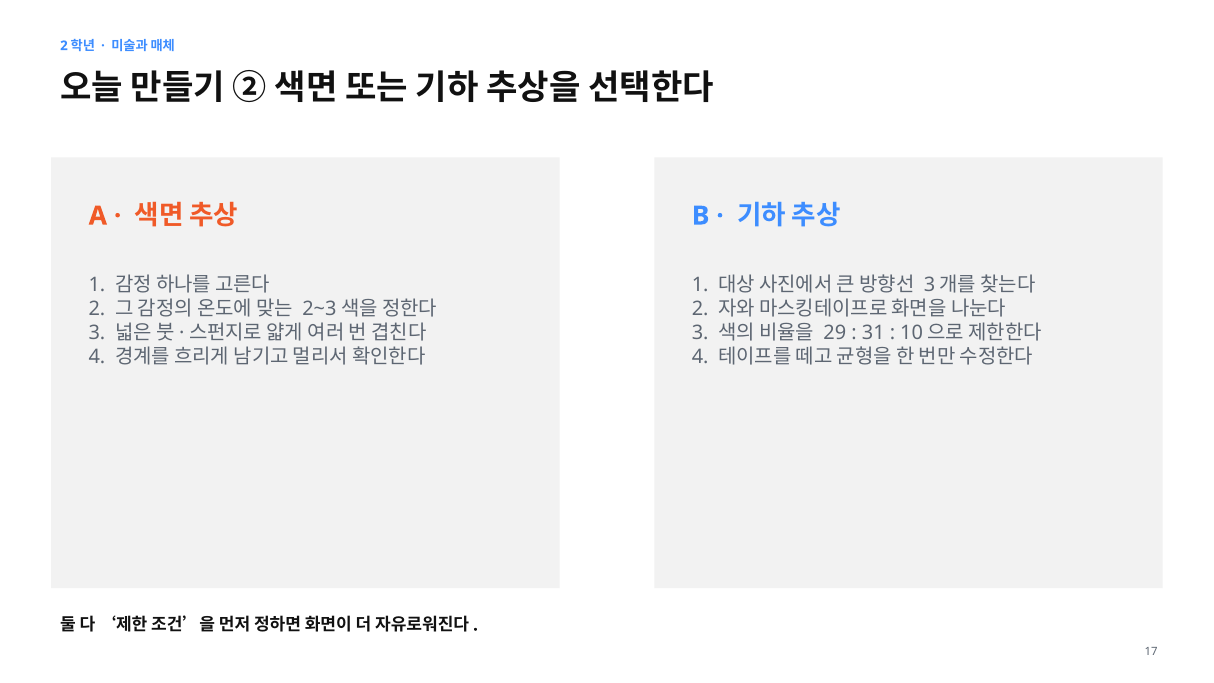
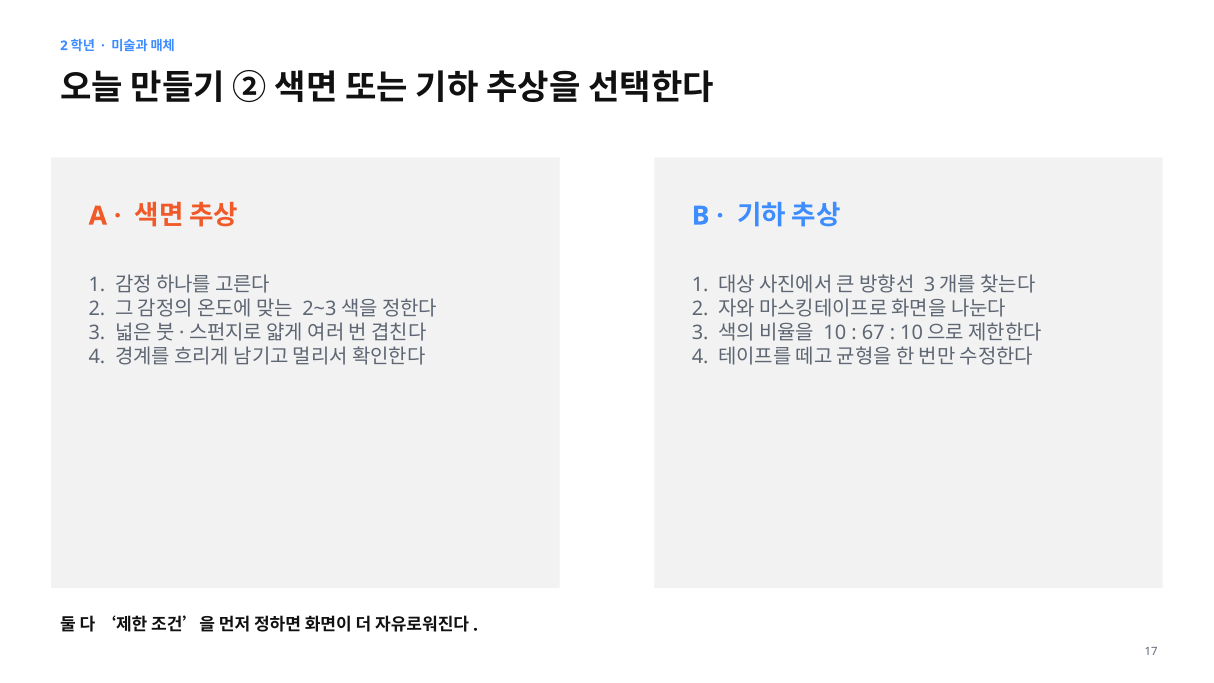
29: 29 -> 10 (835, 333)
31: 31 -> 67 (873, 333)
